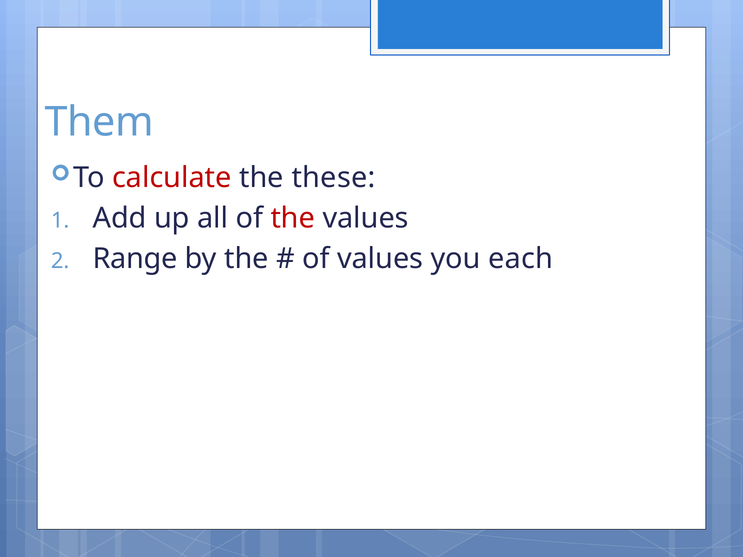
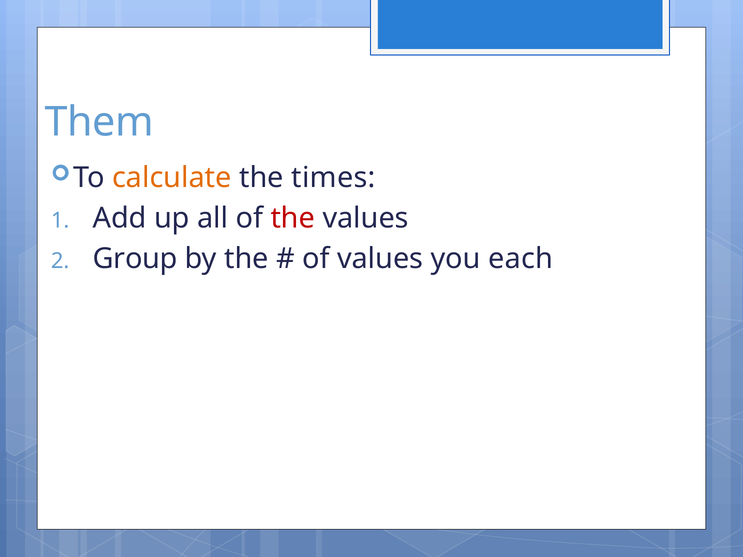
calculate colour: red -> orange (172, 178)
these: these -> times (334, 178)
Range: Range -> Group (135, 259)
